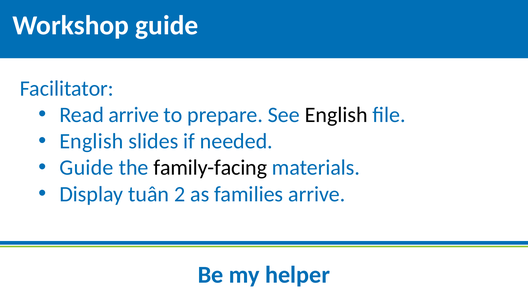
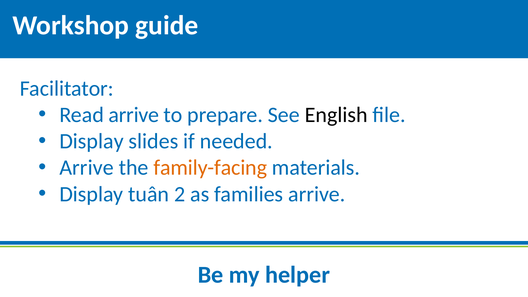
English: English -> Display (92, 141)
Guide: Guide -> Arrive (87, 168)
family-facing colour: black -> orange (210, 168)
